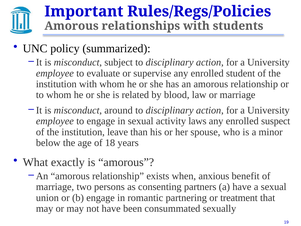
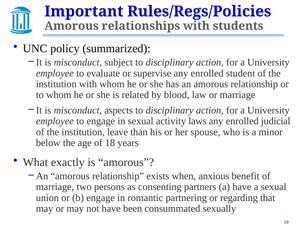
around: around -> aspects (119, 110)
suspect: suspect -> judicial (276, 121)
treatment: treatment -> regarding (239, 198)
